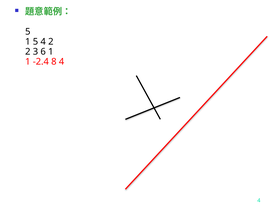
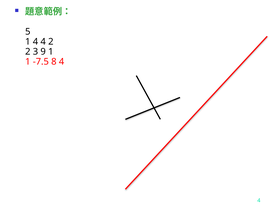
1 5: 5 -> 4 (35, 42)
6: 6 -> 9 (43, 52)
-2.4: -2.4 -> -7.5 (41, 62)
